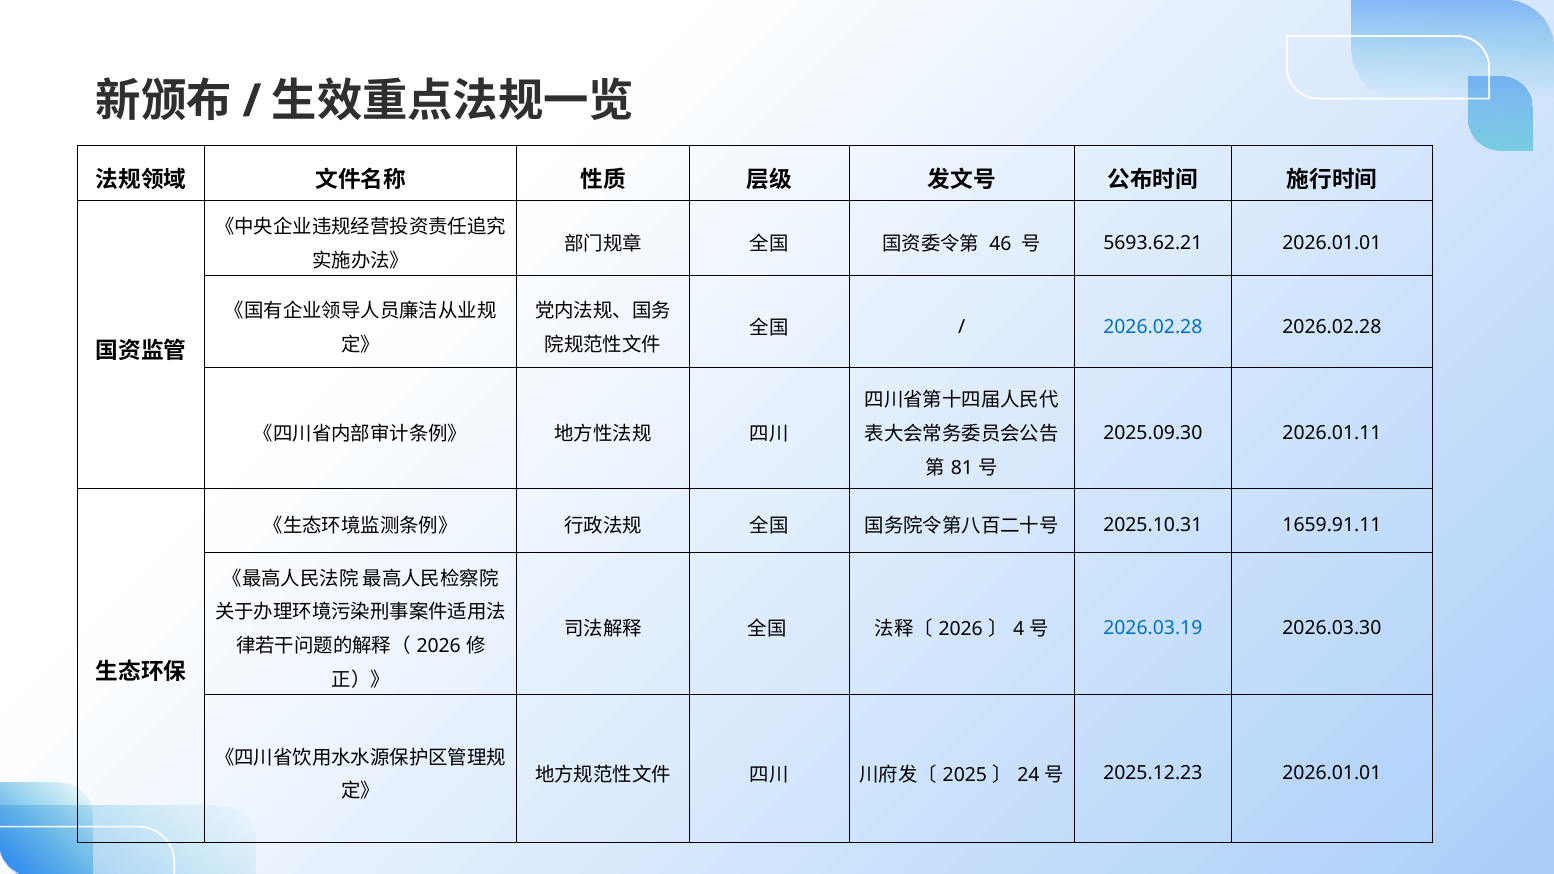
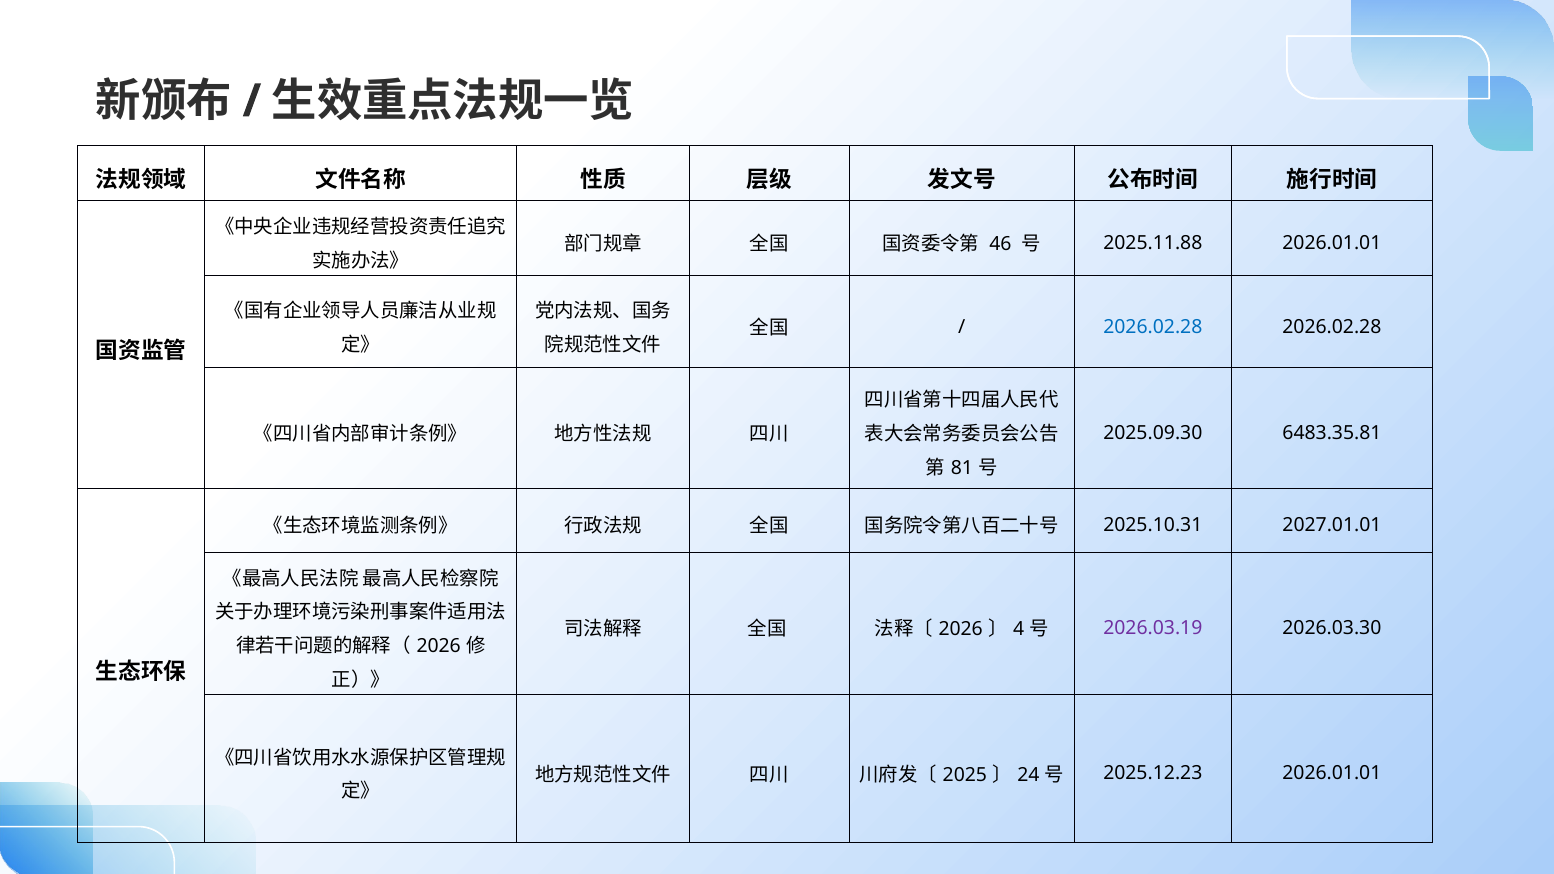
5693.62.21: 5693.62.21 -> 2025.11.88 (1153, 243)
2026.01.11: 2026.01.11 -> 6483.35.81 (1332, 433)
1659.91.11: 1659.91.11 -> 2027.01.01 (1332, 525)
2026.03.19 colour: blue -> purple (1153, 628)
